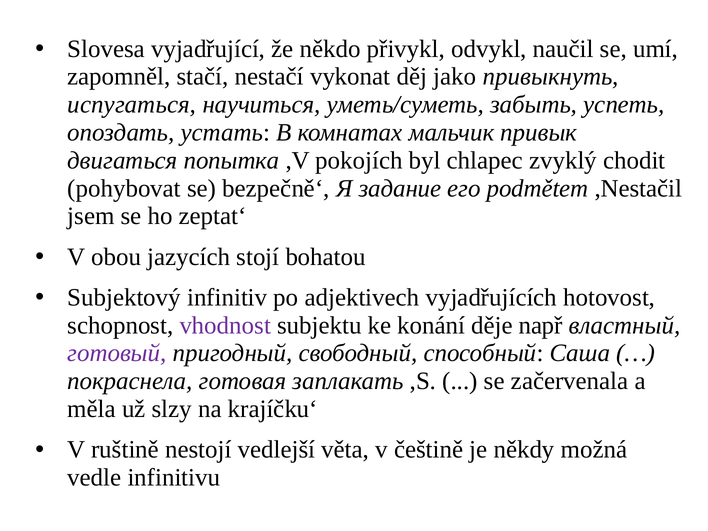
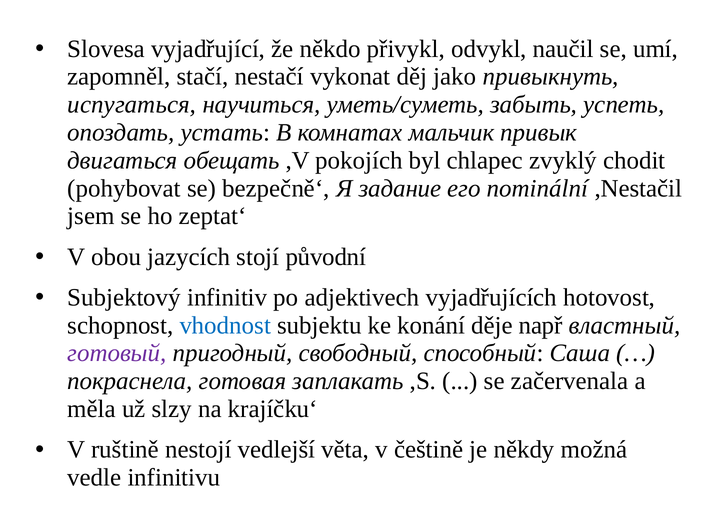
попытка: попытка -> обещать (232, 160)
podmětem: podmětem -> nominální (537, 188)
bohatou: bohatou -> původní (326, 257)
vhodnost colour: purple -> blue (225, 325)
